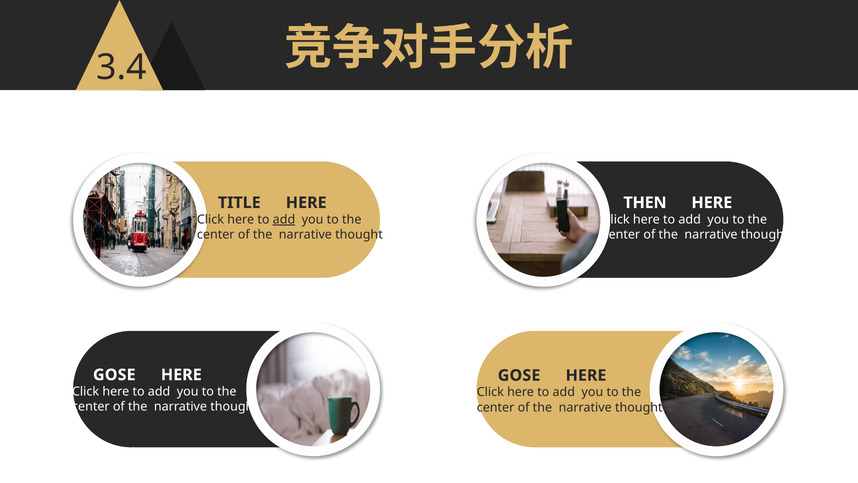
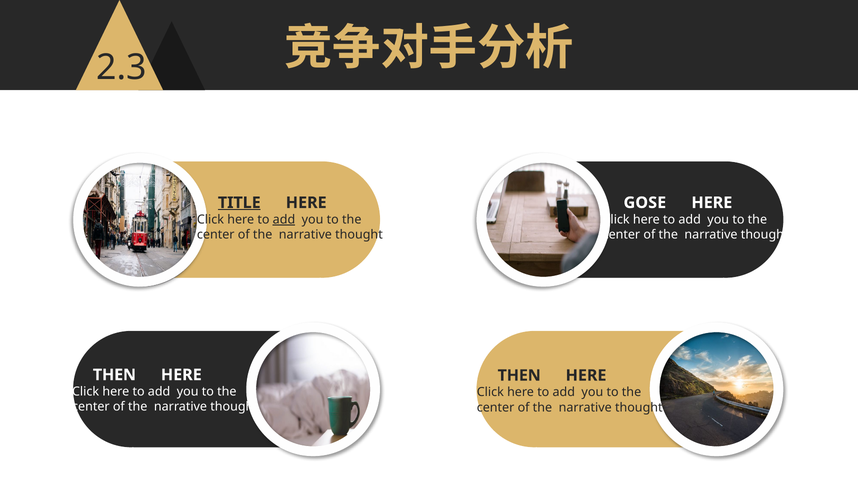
3.4: 3.4 -> 2.3 (122, 67)
TITLE underline: none -> present (239, 203)
THEN: THEN -> GOSE (645, 203)
GOSE: GOSE -> THEN (114, 375)
GOSE: GOSE -> THEN (519, 375)
